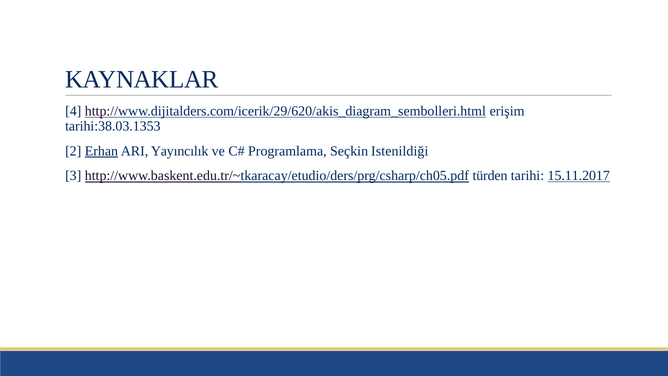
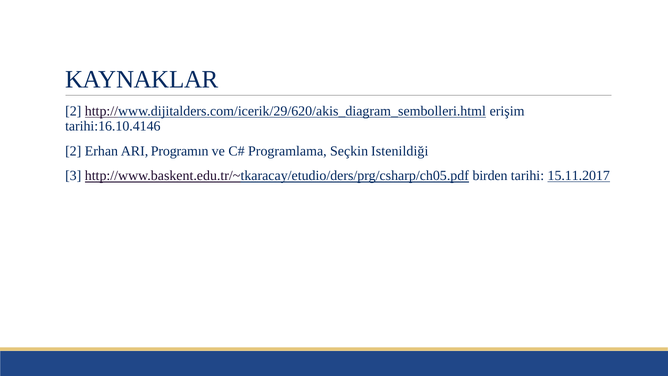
4: 4 -> 2 (73, 111)
tarihi:38.03.1353: tarihi:38.03.1353 -> tarihi:16.10.4146 (113, 126)
Erhan underline: present -> none (101, 151)
Yayıncılık: Yayıncılık -> Programın (180, 151)
türden: türden -> birden (490, 176)
